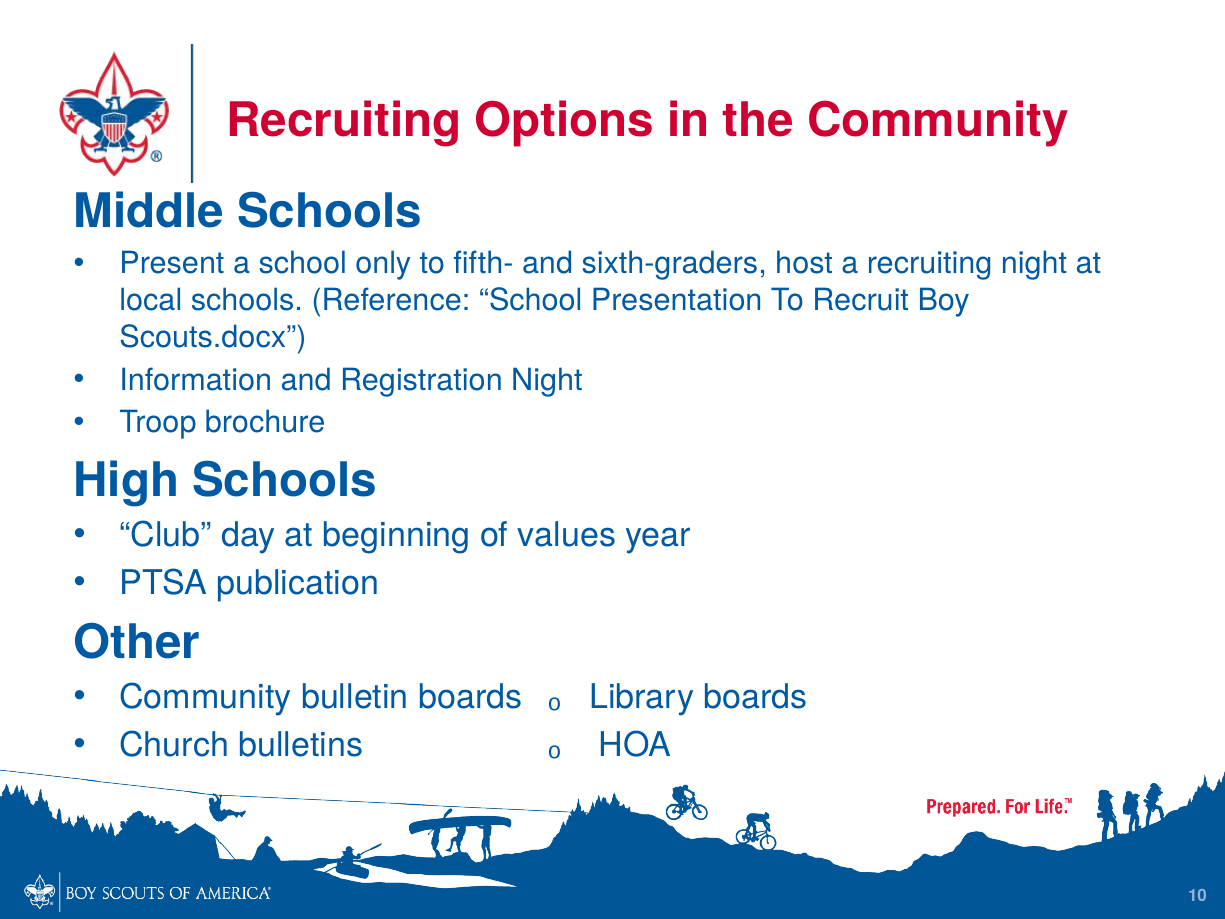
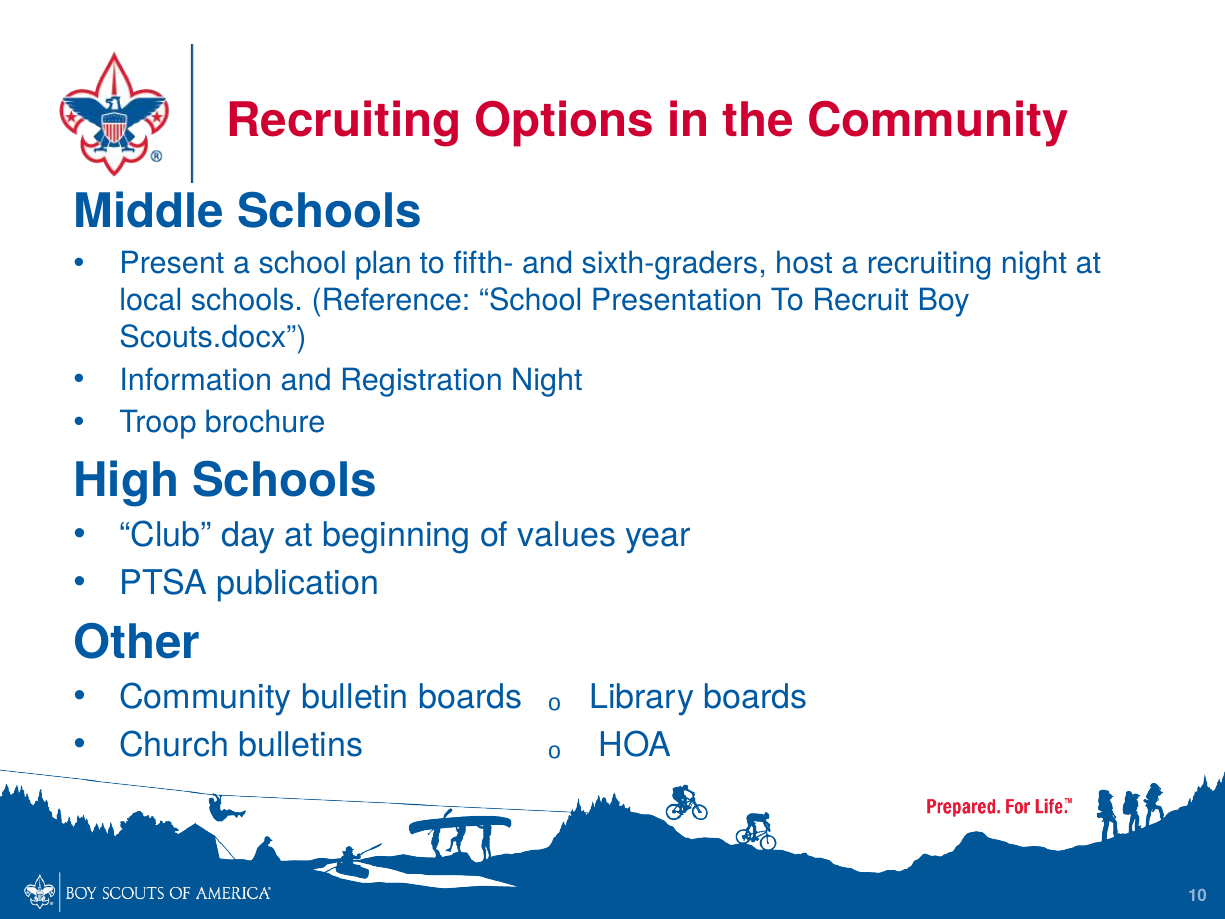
only: only -> plan (383, 263)
